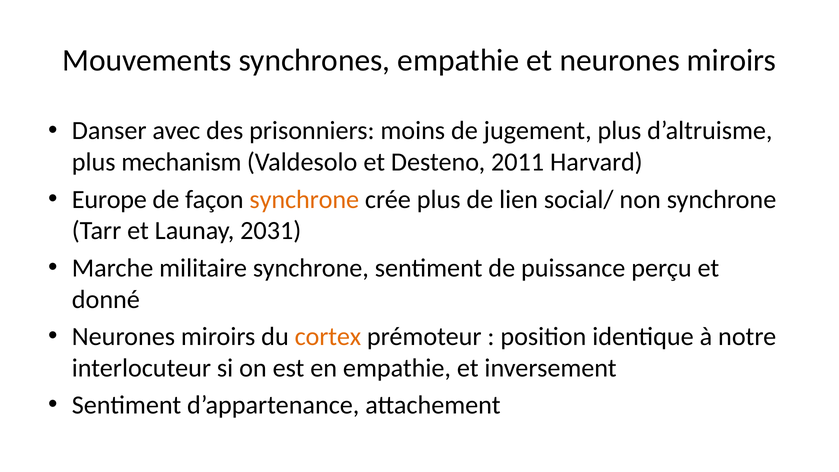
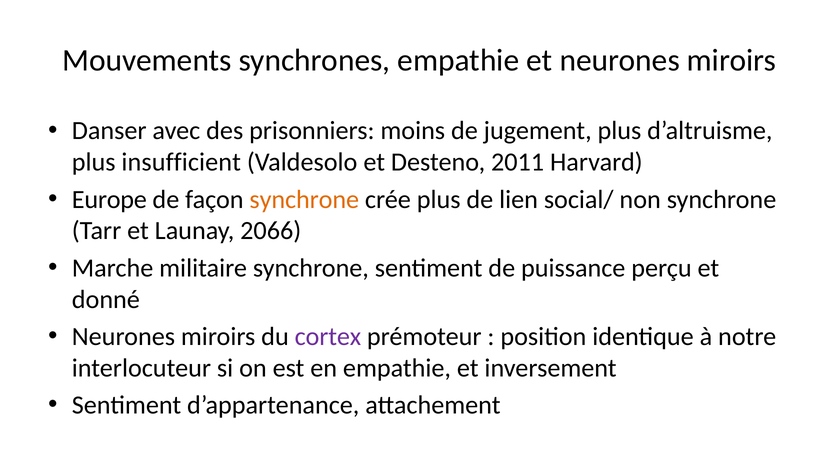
mechanism: mechanism -> insufficient (181, 162)
2031: 2031 -> 2066 (271, 231)
cortex colour: orange -> purple (328, 336)
